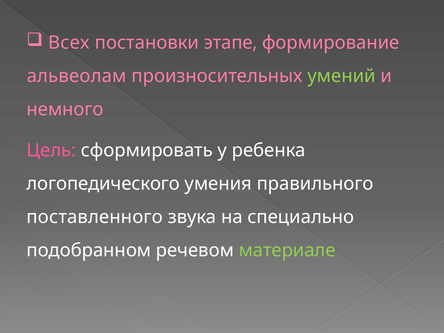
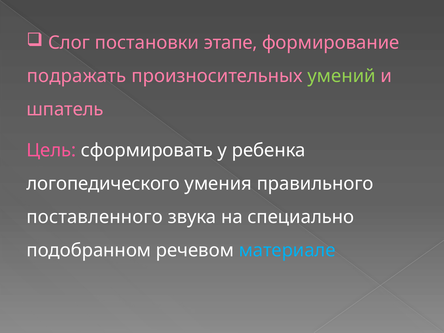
Всех: Всех -> Слог (69, 43)
альвеолам: альвеолам -> подражать (77, 76)
немного: немного -> шпатель (65, 109)
материале colour: light green -> light blue (287, 250)
